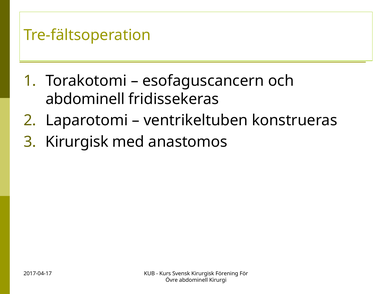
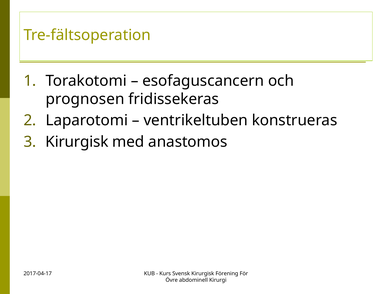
abdominell: abdominell -> prognosen (85, 99)
